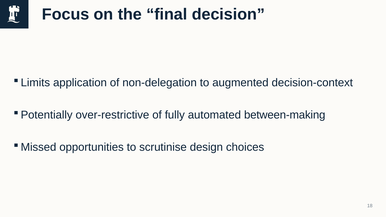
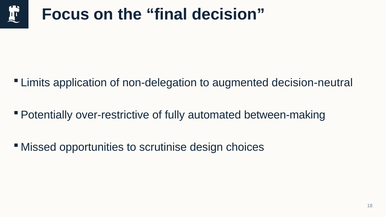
decision-context: decision-context -> decision-neutral (312, 83)
